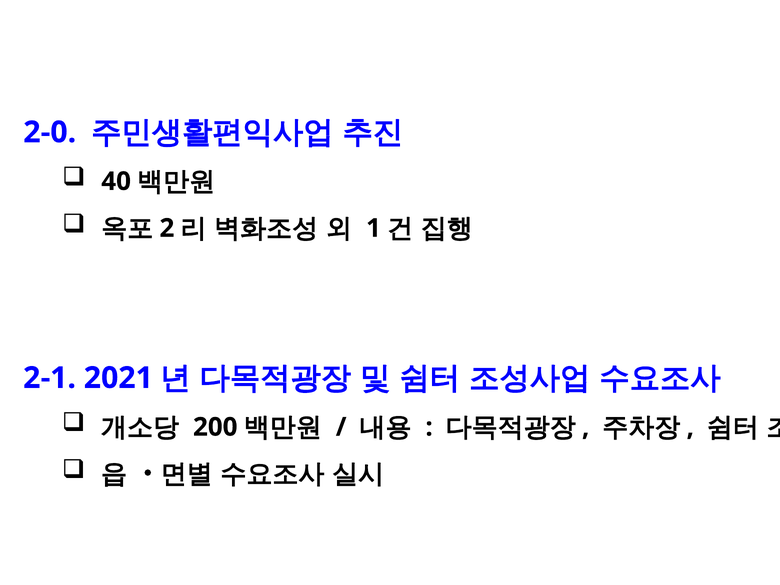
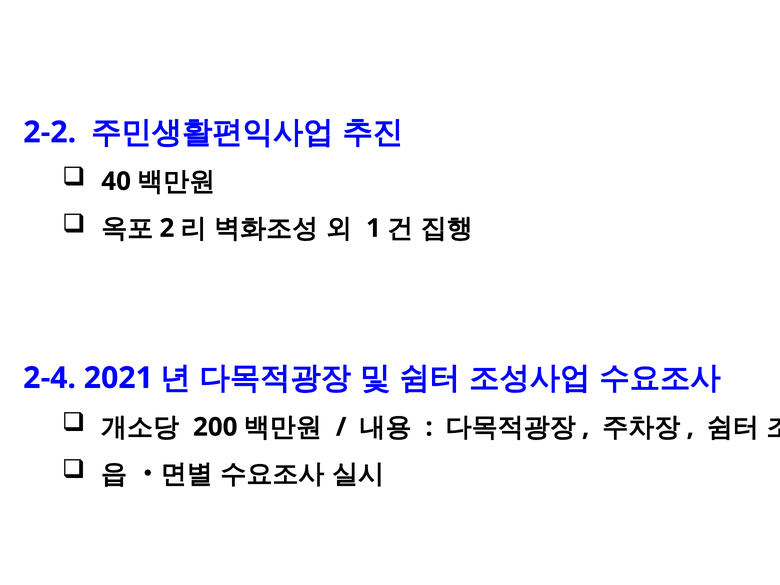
2-0: 2-0 -> 2-2 (50, 132)
2-1: 2-1 -> 2-4 (50, 378)
